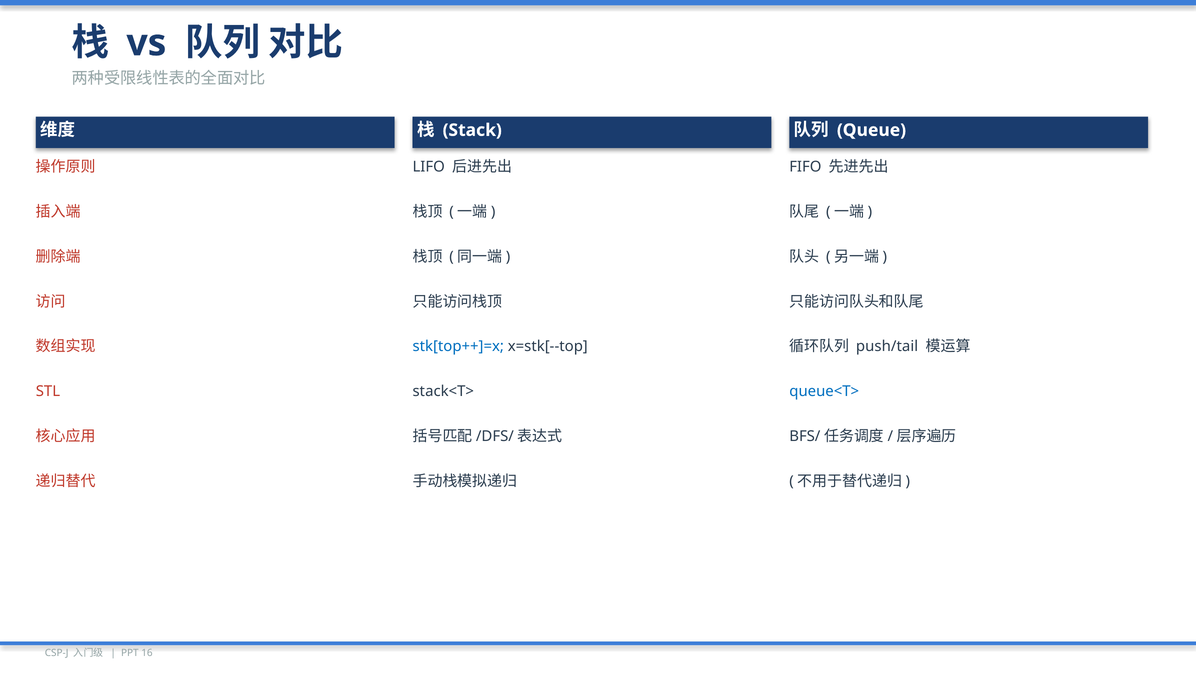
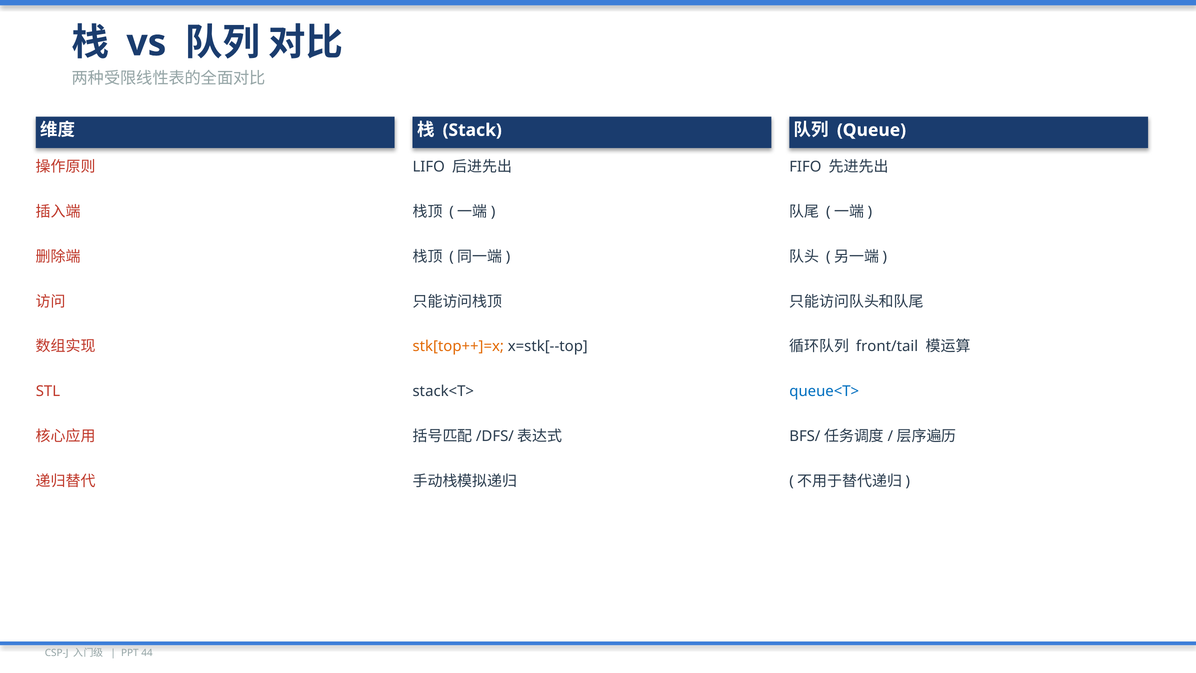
stk[top++]=x colour: blue -> orange (458, 346)
push/tail: push/tail -> front/tail (887, 346)
16: 16 -> 44 (147, 652)
